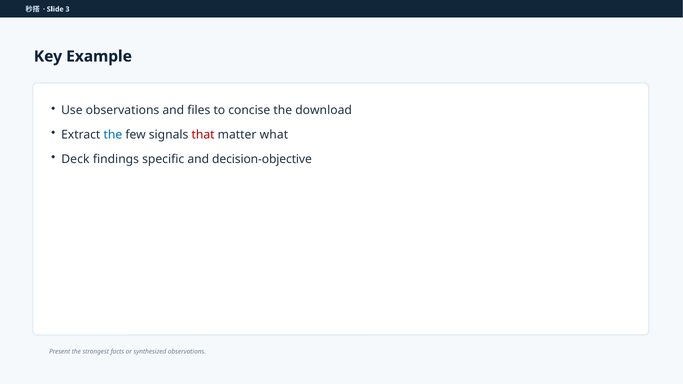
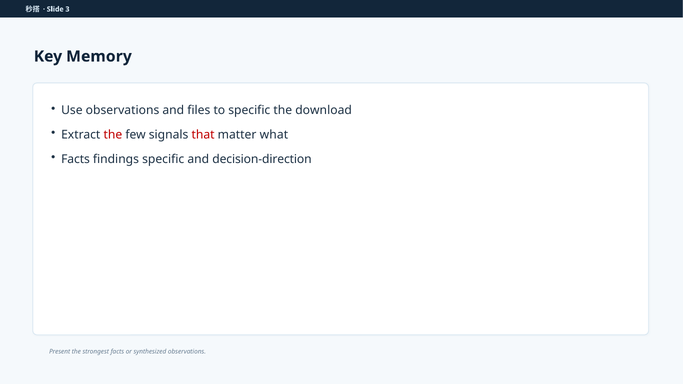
Example: Example -> Memory (99, 56)
to concise: concise -> specific (249, 111)
the colour: blue -> red (113, 135)
Deck: Deck -> Facts (76, 160)
decision-objective: decision-objective -> decision-direction (262, 160)
